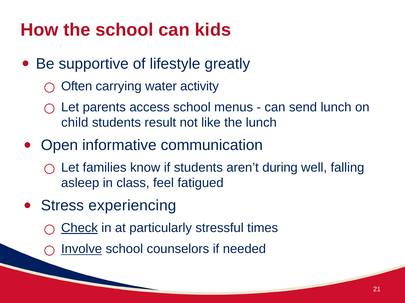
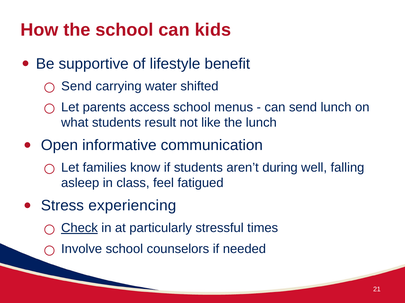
greatly: greatly -> benefit (227, 64)
Often: Often -> Send (77, 86)
activity: activity -> shifted (199, 86)
child: child -> what (75, 123)
Involve underline: present -> none (82, 250)
